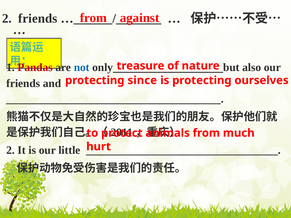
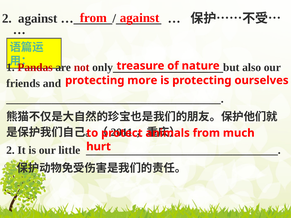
2 friends: friends -> against (38, 18)
not colour: blue -> red (82, 67)
since: since -> more (142, 80)
